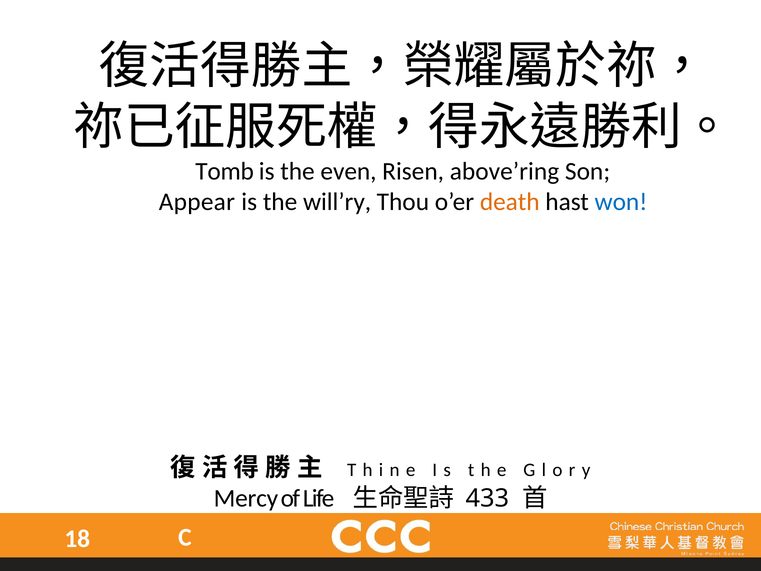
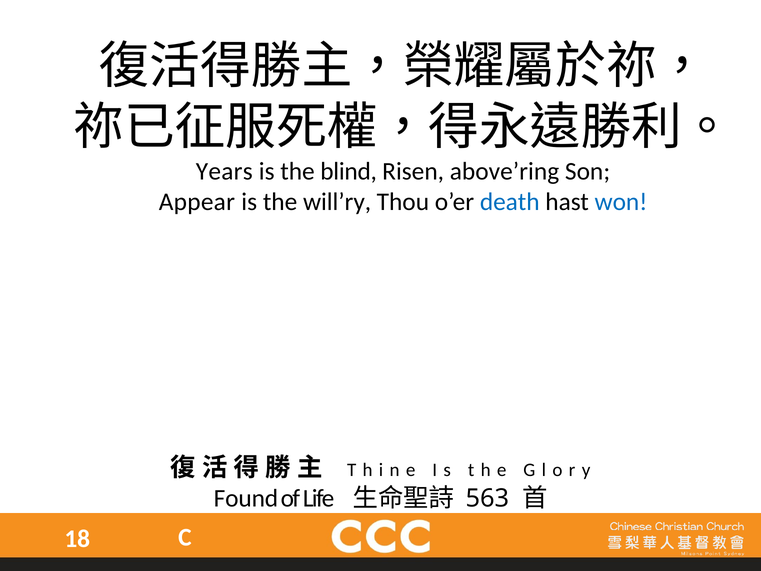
Tomb: Tomb -> Years (224, 171)
even: even -> blind (349, 171)
death colour: orange -> blue (510, 202)
Mercy: Mercy -> Found (246, 498)
433: 433 -> 563 (488, 498)
